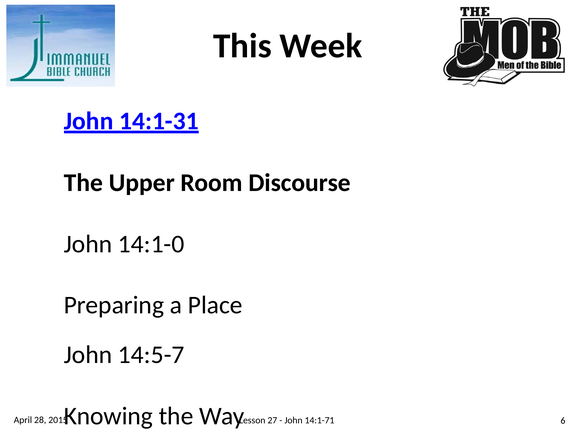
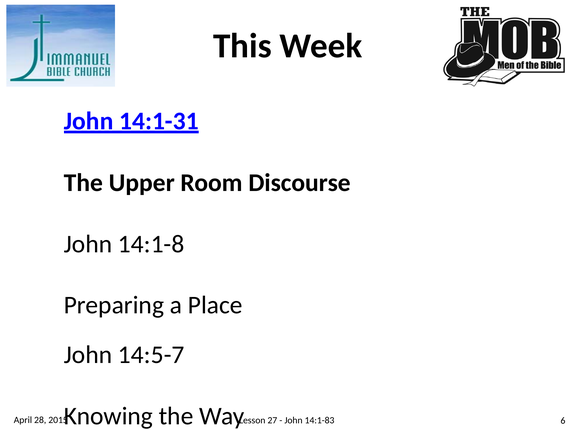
14:1-0: 14:1-0 -> 14:1-8 (151, 244)
14:1-71: 14:1-71 -> 14:1-83 (320, 421)
